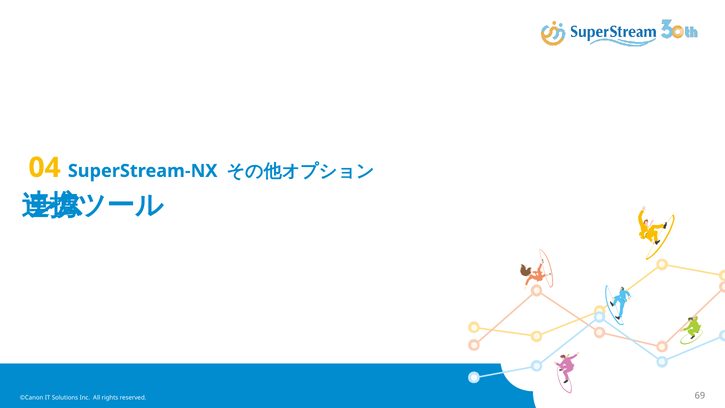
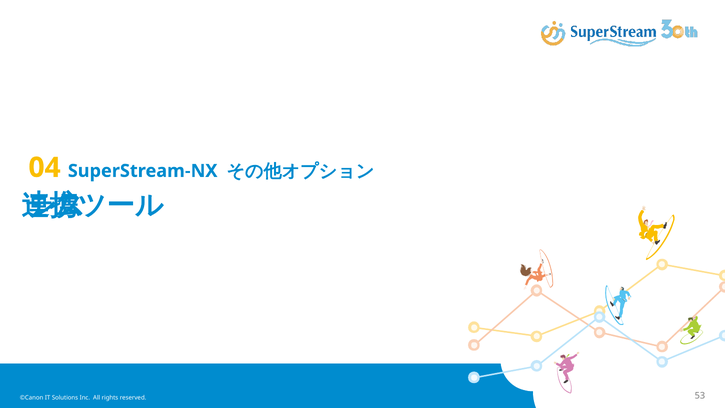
69: 69 -> 53 (700, 395)
